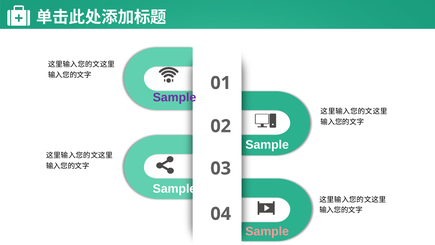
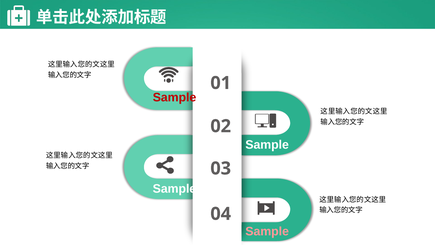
Sample colour: purple -> red (175, 97)
